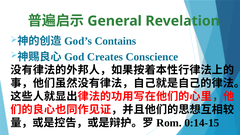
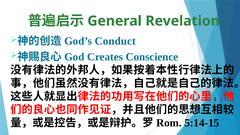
Contains: Contains -> Conduct (115, 41)
0:14-15: 0:14-15 -> 5:14-15 (202, 123)
